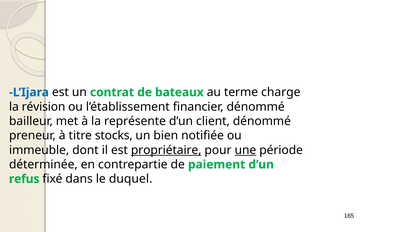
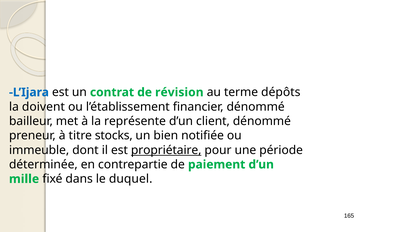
bateaux: bateaux -> révision (179, 92)
charge: charge -> dépôts (281, 92)
révision: révision -> doivent (43, 107)
une underline: present -> none (245, 150)
refus: refus -> mille (24, 179)
